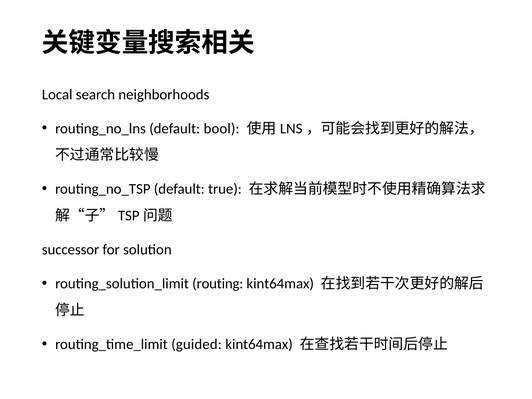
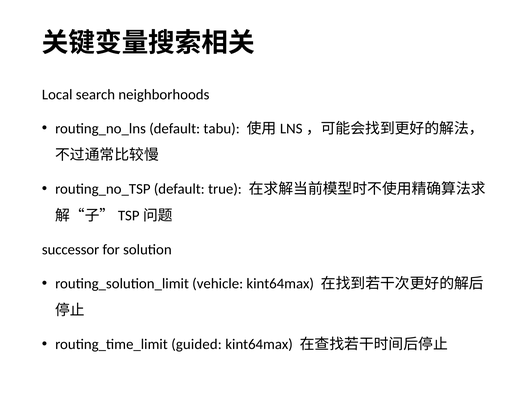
bool: bool -> tabu (222, 129)
routing: routing -> vehicle (218, 284)
